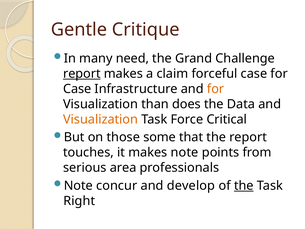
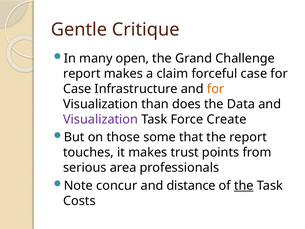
need: need -> open (132, 58)
report underline: present -> none (82, 74)
Visualization colour: orange -> purple (101, 119)
Critical: Critical -> Create (227, 119)
makes note: note -> trust (185, 152)
develop: develop -> distance (191, 185)
Right: Right -> Costs (79, 201)
